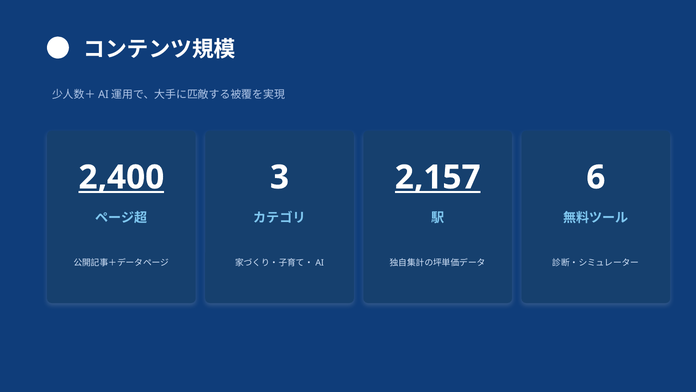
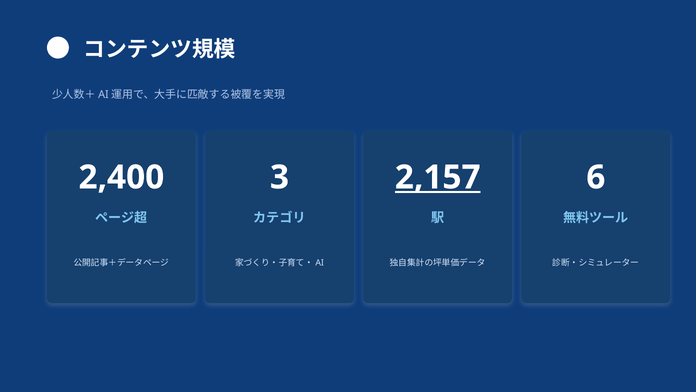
2,400 underline: present -> none (121, 177)
